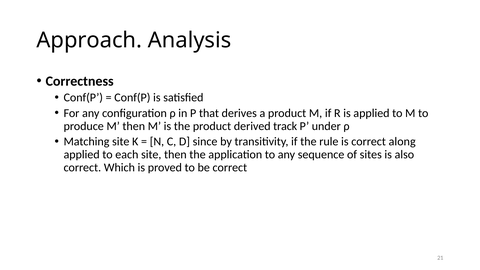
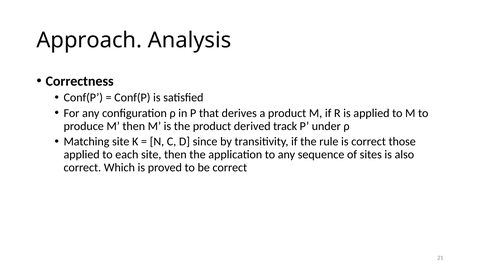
along: along -> those (402, 142)
